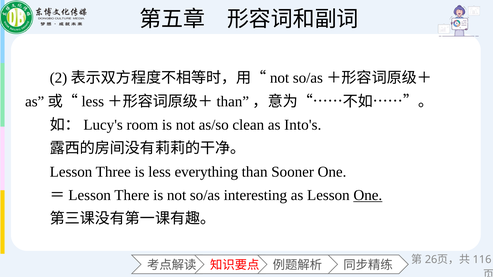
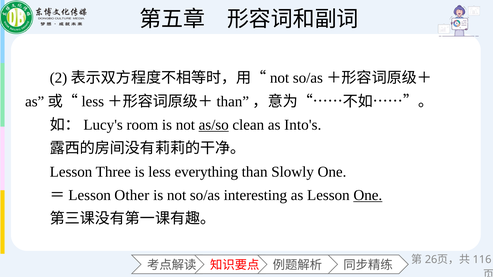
as/so underline: none -> present (214, 125)
Sooner: Sooner -> Slowly (293, 172)
There: There -> Other (132, 195)
